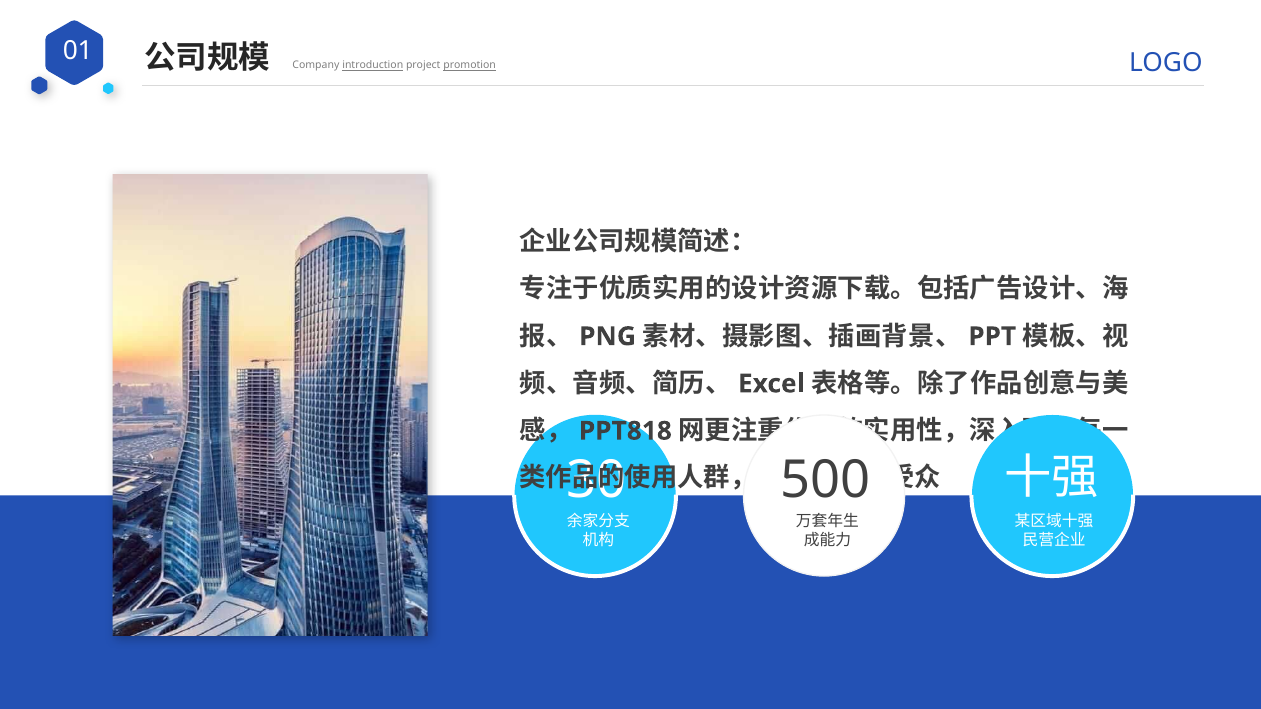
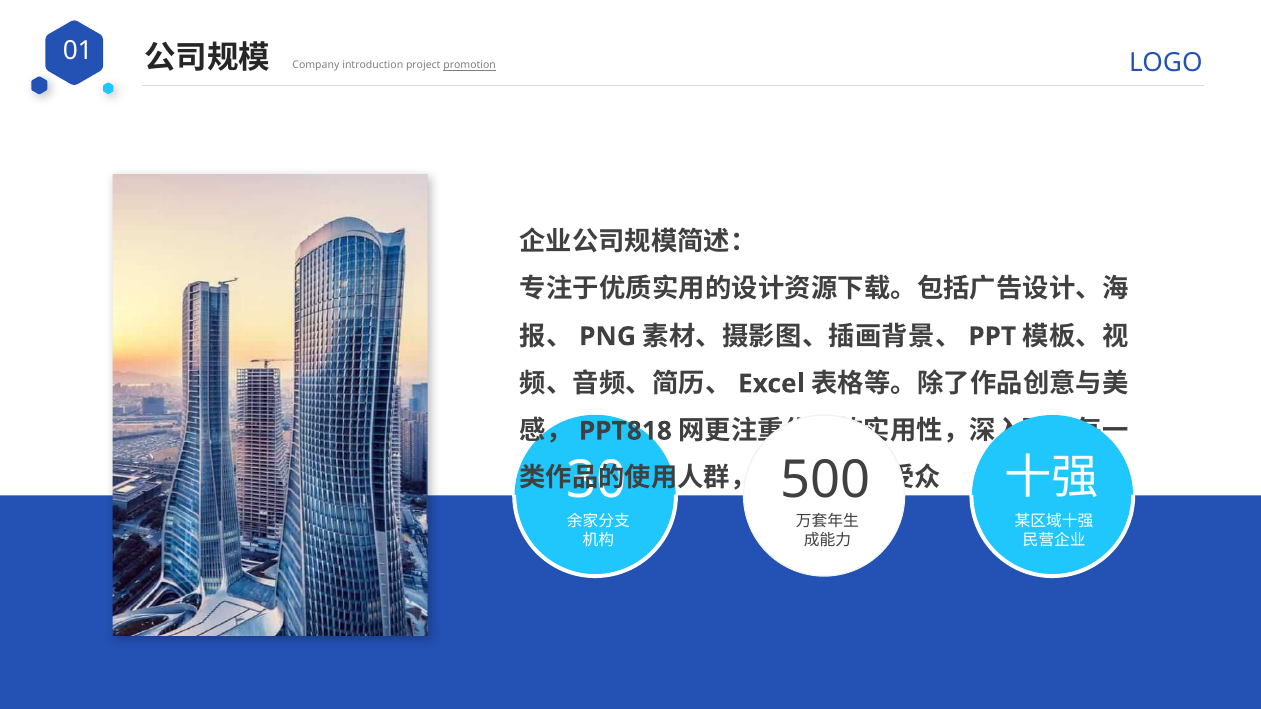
introduction underline: present -> none (373, 66)
